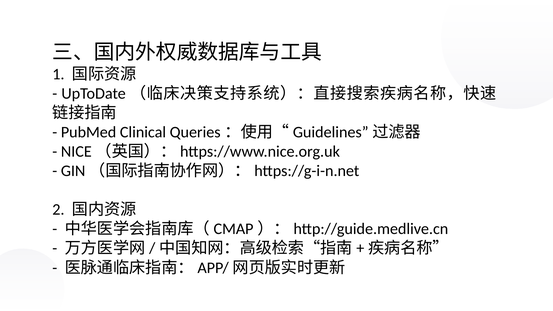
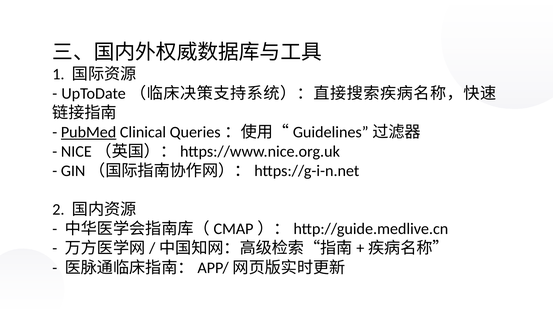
PubMed underline: none -> present (89, 132)
